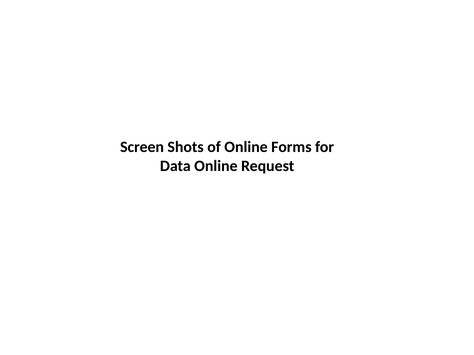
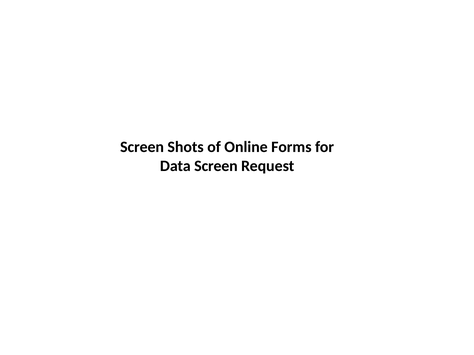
Data Online: Online -> Screen (216, 166)
